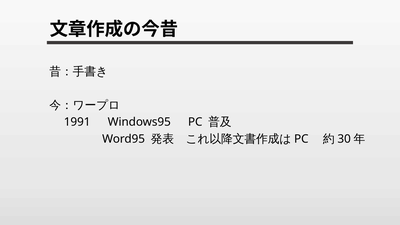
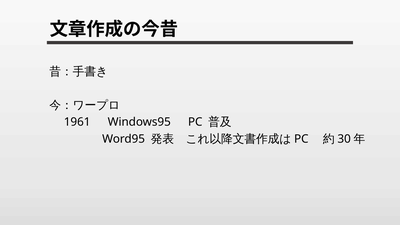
1991: 1991 -> 1961 (77, 122)
